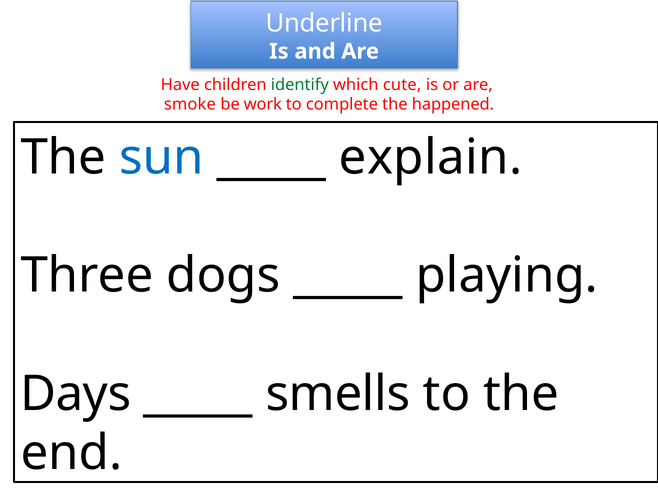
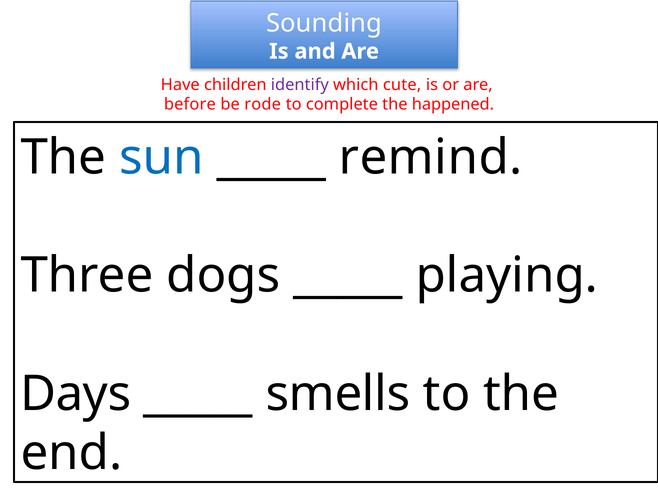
Underline: Underline -> Sounding (324, 23)
identify colour: green -> purple (300, 85)
smoke: smoke -> before (190, 104)
work: work -> rode (263, 104)
explain: explain -> remind (431, 158)
